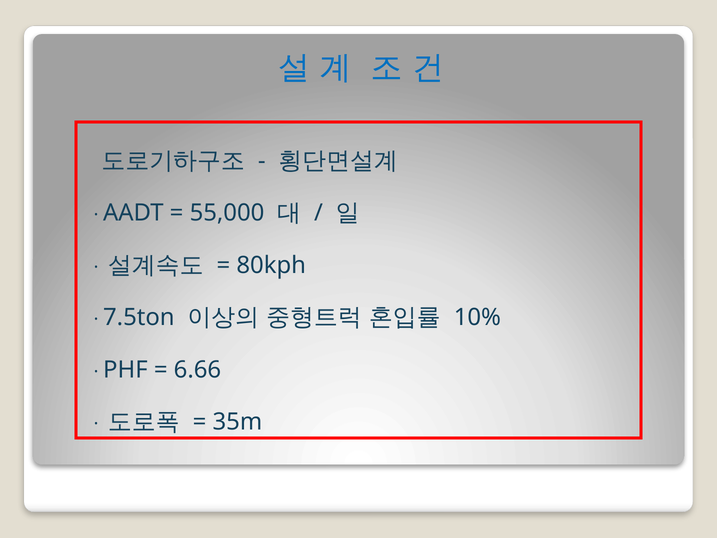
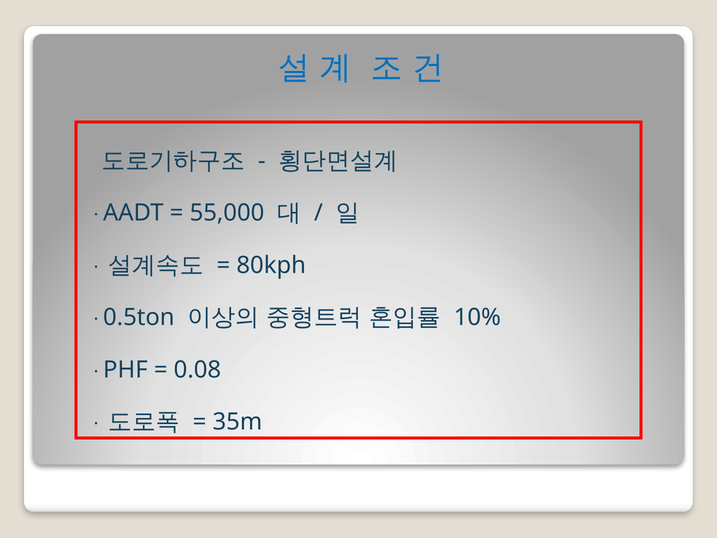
7.5ton: 7.5ton -> 0.5ton (139, 317)
6.66: 6.66 -> 0.08 (197, 369)
